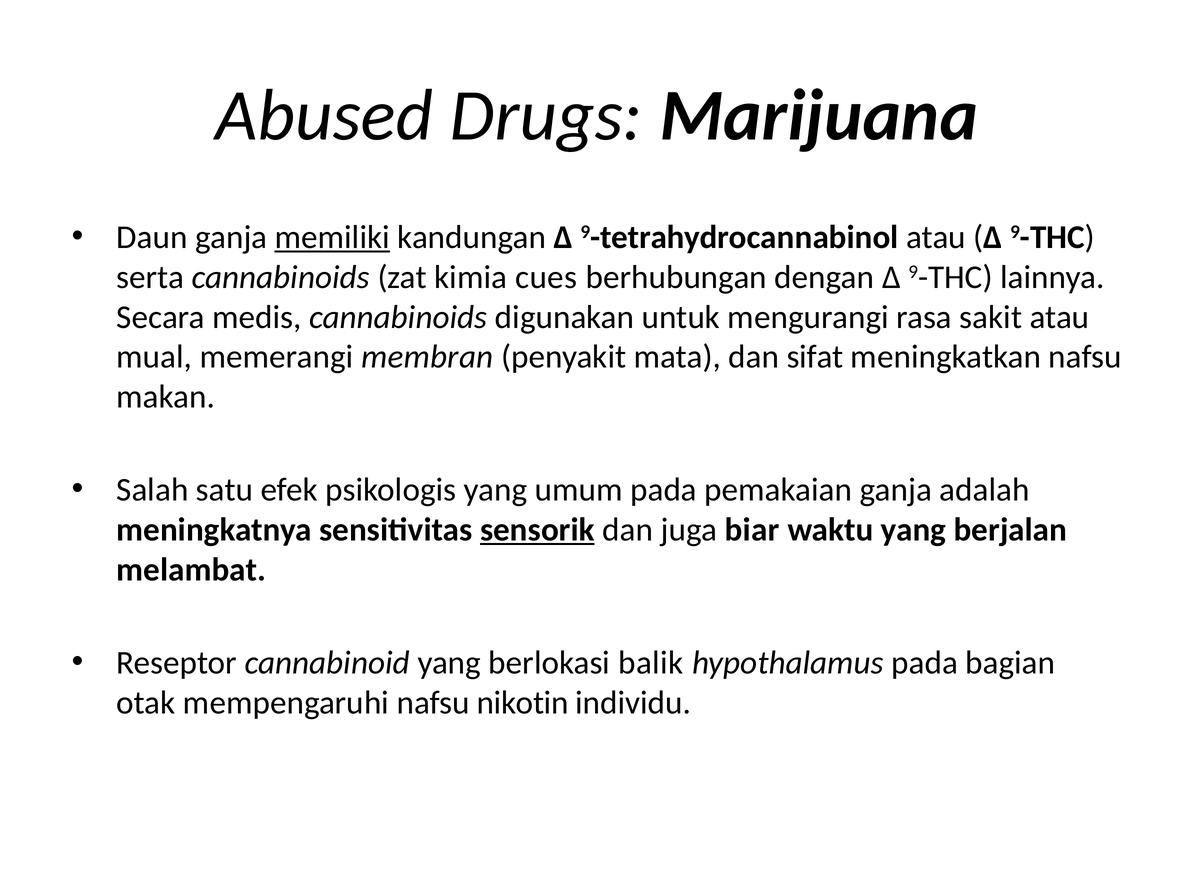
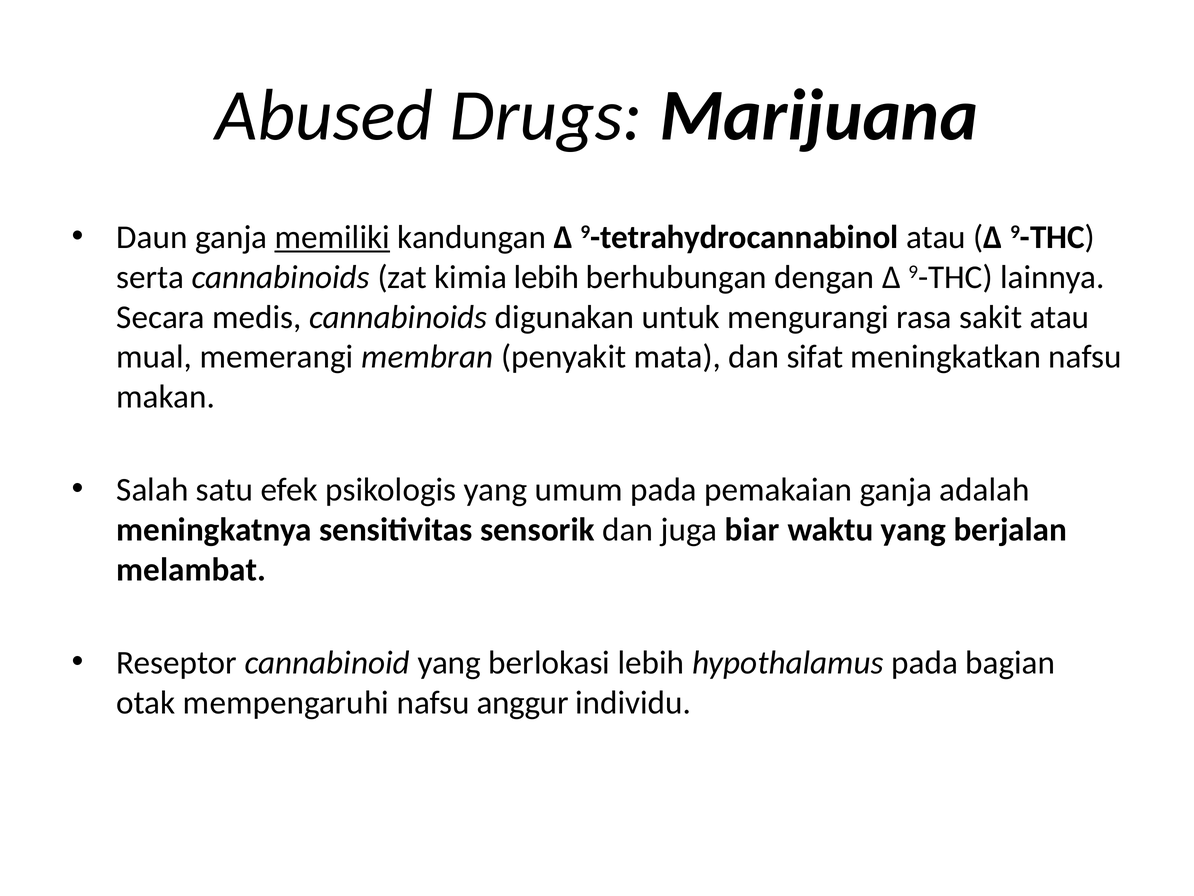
kimia cues: cues -> lebih (546, 277)
sensorik underline: present -> none (537, 529)
berlokasi balik: balik -> lebih (651, 662)
nikotin: nikotin -> anggur (523, 702)
